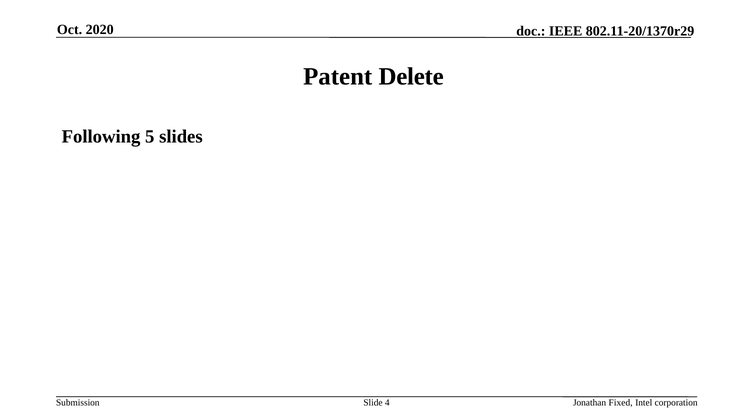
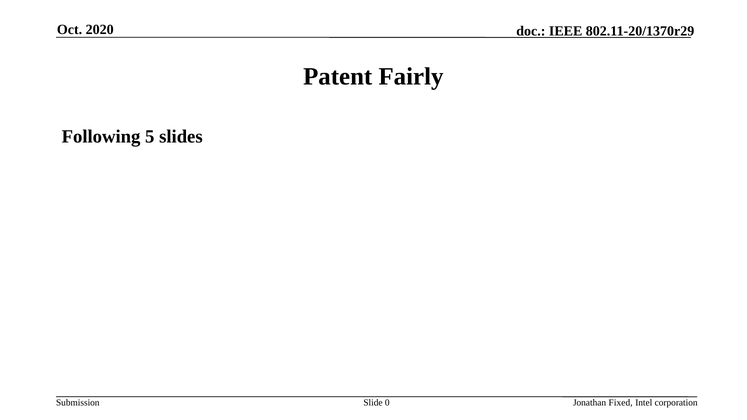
Delete: Delete -> Fairly (411, 76)
4: 4 -> 0 (387, 403)
